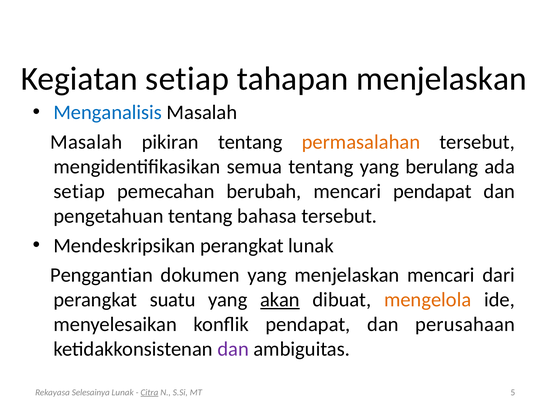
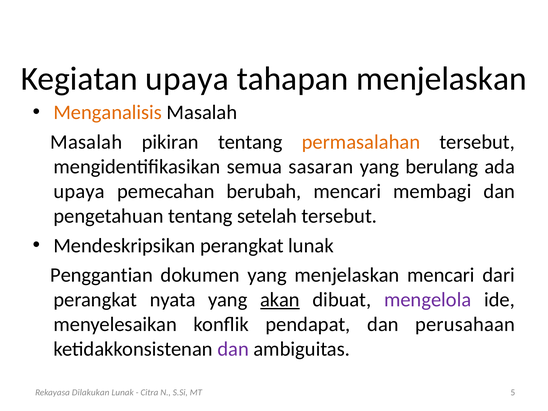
Kegiatan setiap: setiap -> upaya (187, 79)
Menganalisis colour: blue -> orange (108, 112)
semua tentang: tentang -> sasaran (321, 167)
setiap: setiap -> upaya (79, 191)
mencari pendapat: pendapat -> membagi (432, 191)
bahasa: bahasa -> setelah (267, 216)
suatu: suatu -> nyata (173, 300)
mengelola colour: orange -> purple (428, 300)
Selesainya: Selesainya -> Dilakukan (91, 392)
Citra underline: present -> none (149, 392)
